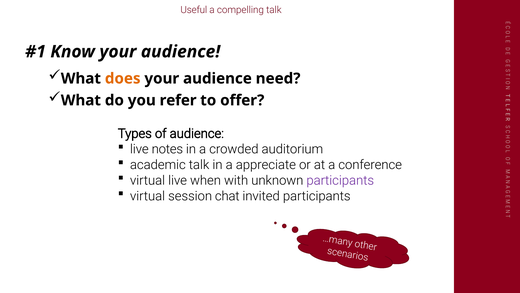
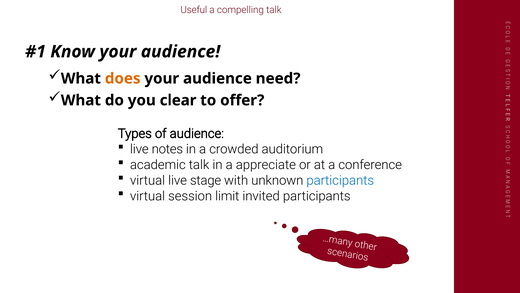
refer: refer -> clear (178, 100)
when: when -> stage (206, 180)
participants colour: purple -> blue (340, 180)
chat: chat -> limit (227, 196)
